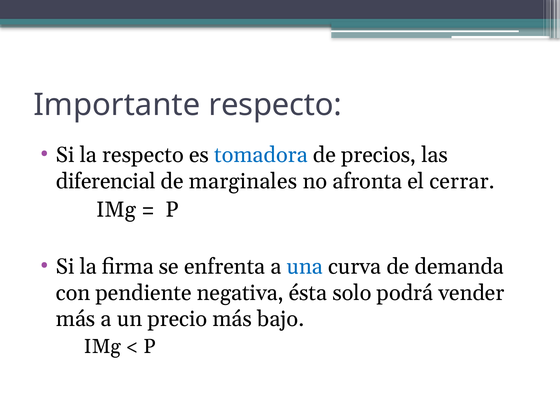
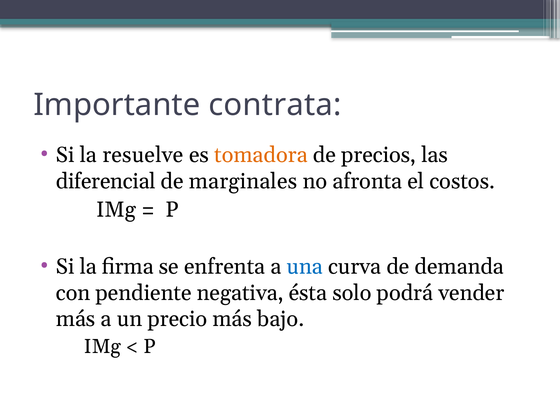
Importante respecto: respecto -> contrata (275, 105)
la respecto: respecto -> resuelve (143, 155)
tomadora colour: blue -> orange (261, 155)
cerrar: cerrar -> costos (462, 181)
